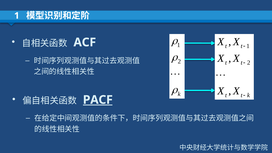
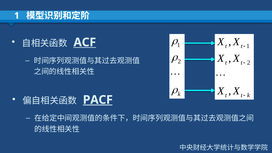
ACF underline: none -> present (85, 42)
